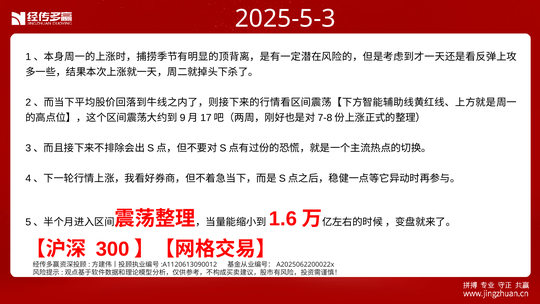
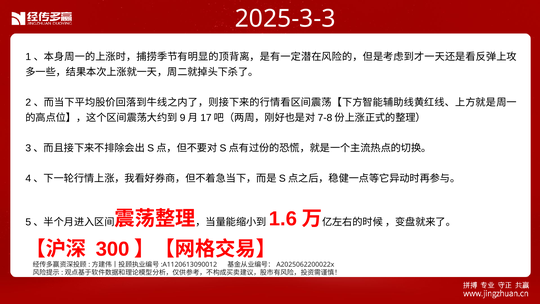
2025-5-3: 2025-5-3 -> 2025-3-3 (285, 19)
